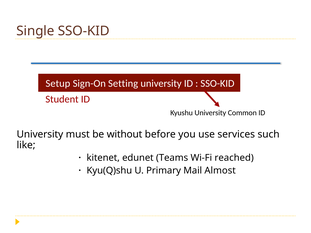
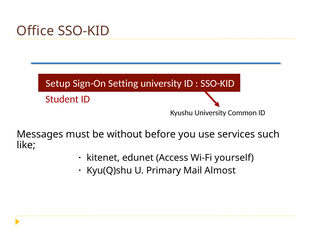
Single: Single -> Office (35, 31)
University: University -> Messages (40, 134)
Teams: Teams -> Access (172, 158)
reached: reached -> yourself (234, 158)
